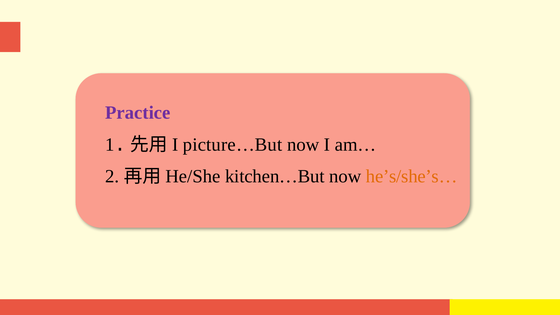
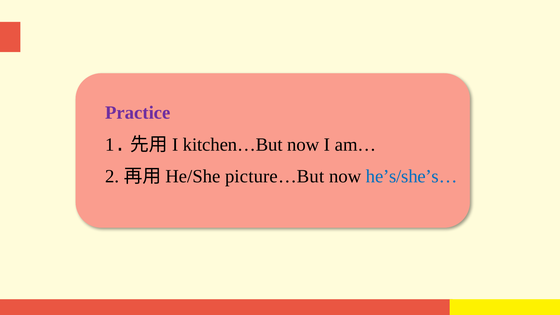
picture…But: picture…But -> kitchen…But (233, 145)
kitchen…But: kitchen…But -> picture…But (275, 176)
he’s/she’s… colour: orange -> blue (412, 176)
